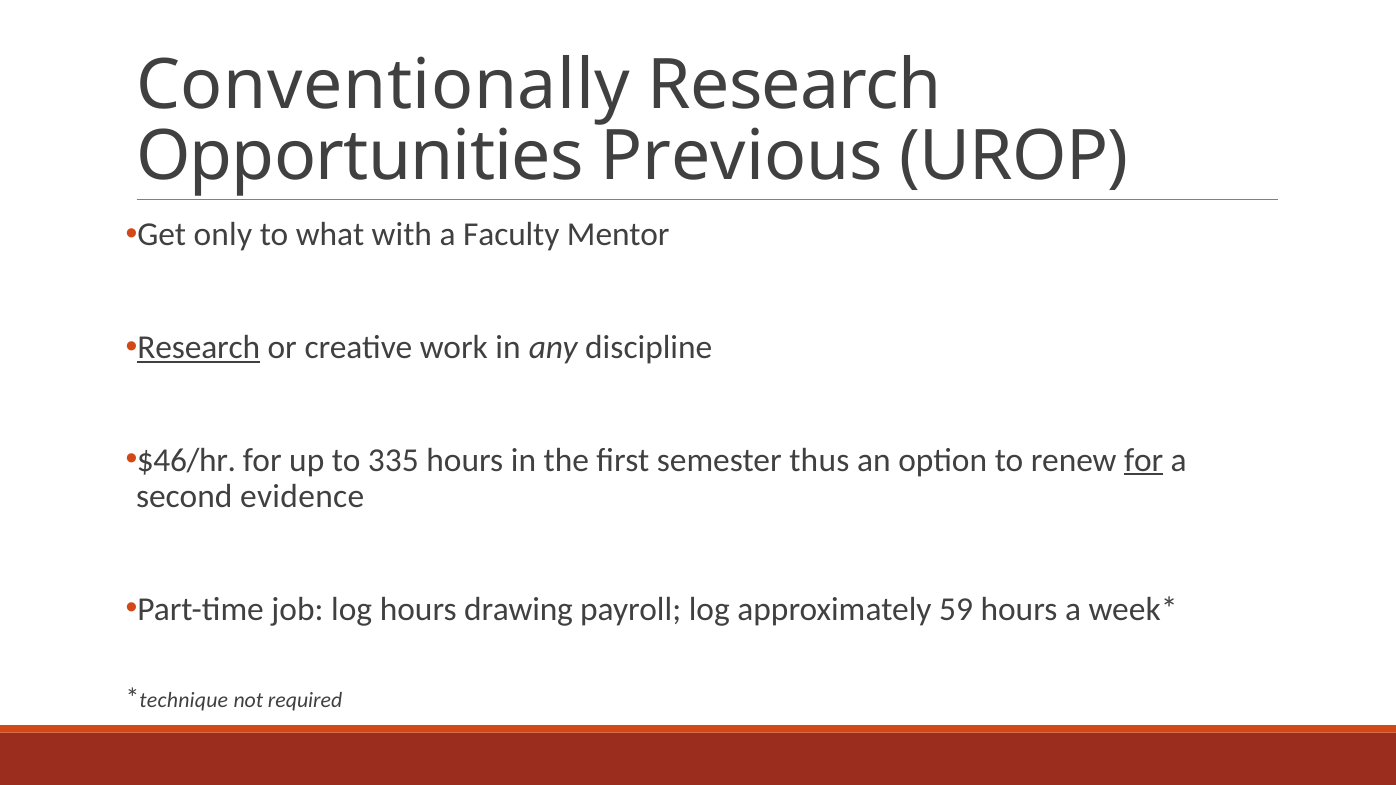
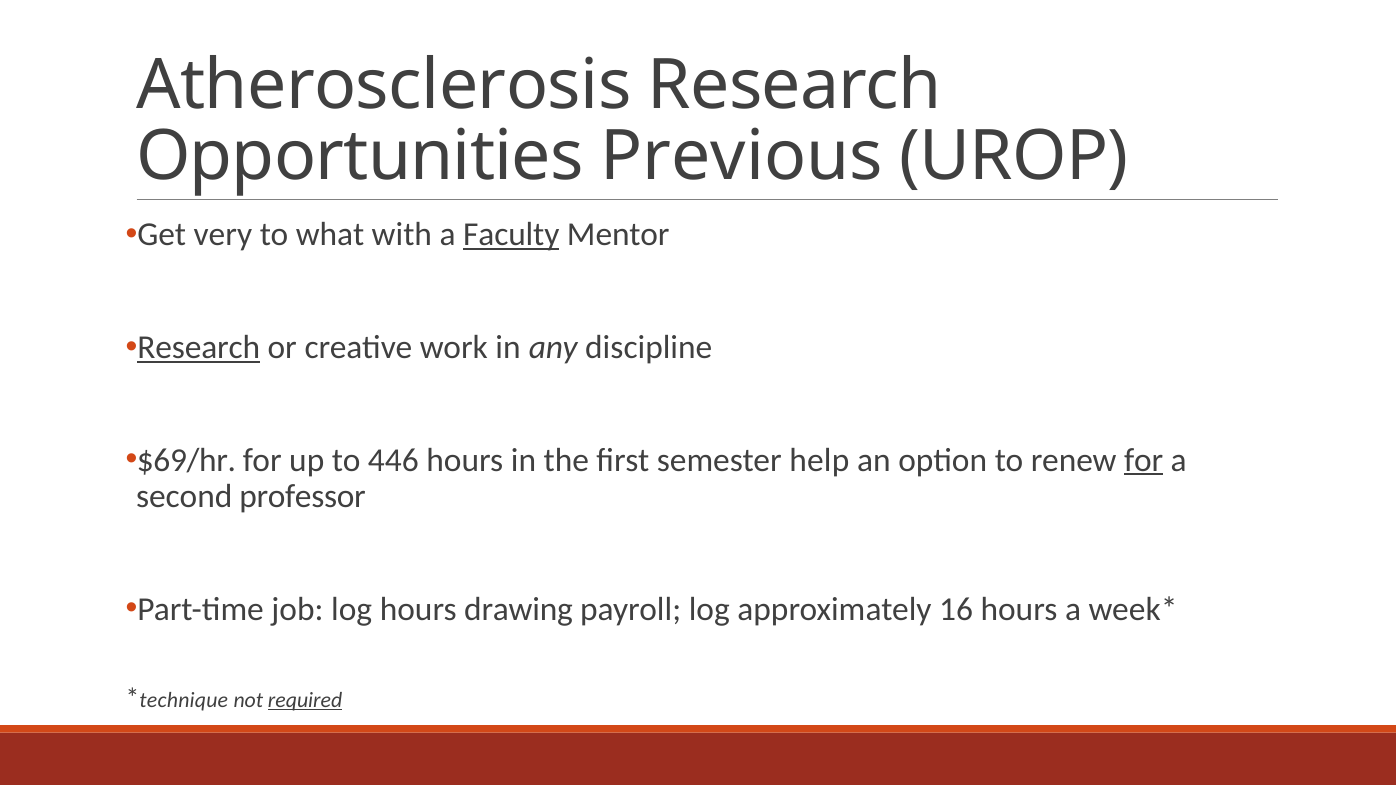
Conventionally: Conventionally -> Atherosclerosis (384, 85)
only: only -> very (223, 234)
Faculty underline: none -> present (511, 234)
$46/hr: $46/hr -> $69/hr (186, 460)
335: 335 -> 446 (393, 460)
thus: thus -> help (819, 460)
evidence: evidence -> professor (303, 496)
59: 59 -> 16 (956, 609)
required underline: none -> present (305, 701)
